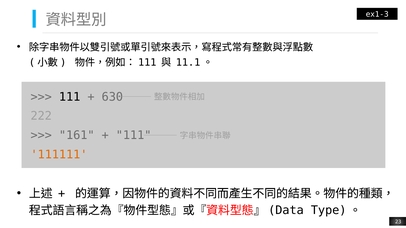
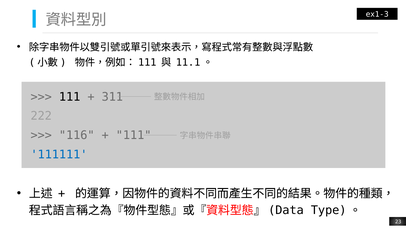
630: 630 -> 311 (112, 97)
161: 161 -> 116 (77, 136)
111111 colour: orange -> blue (59, 155)
